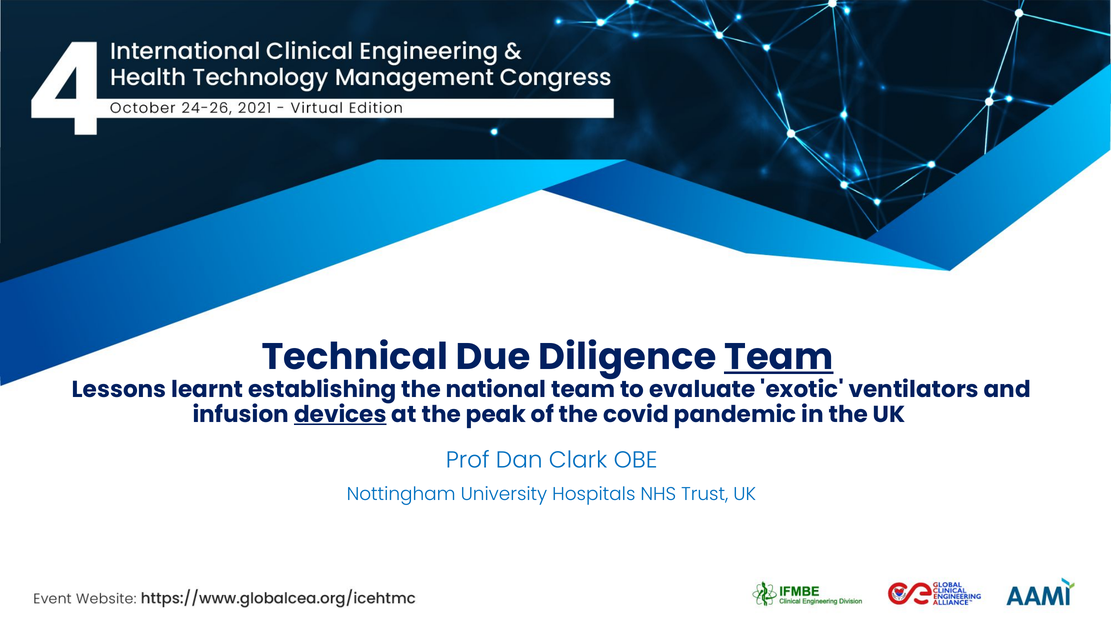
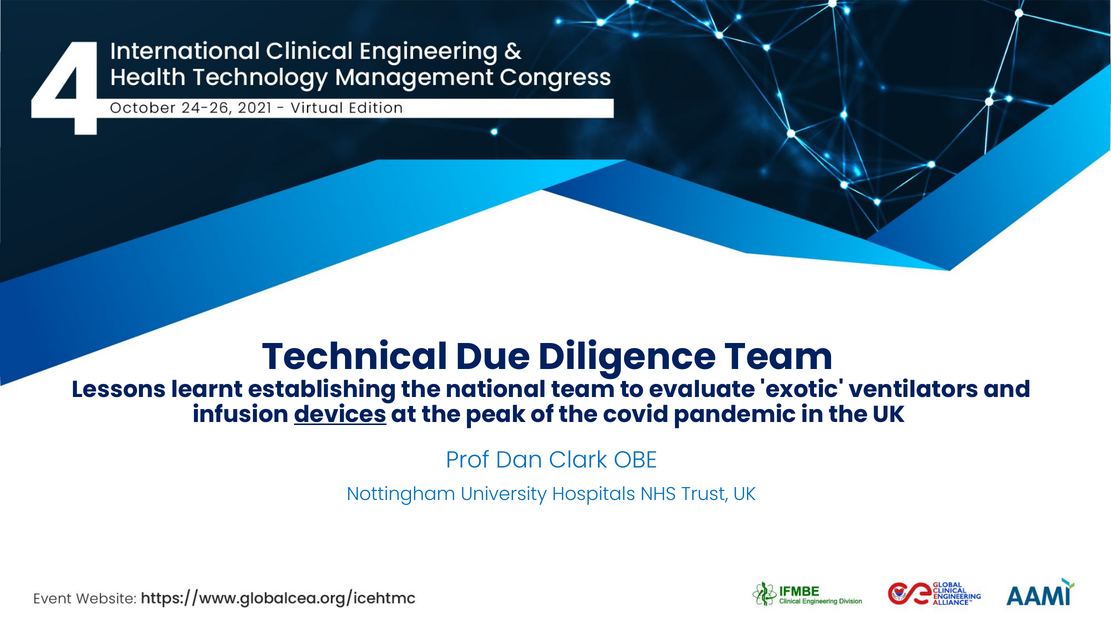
Team underline: present -> none (779, 357)
